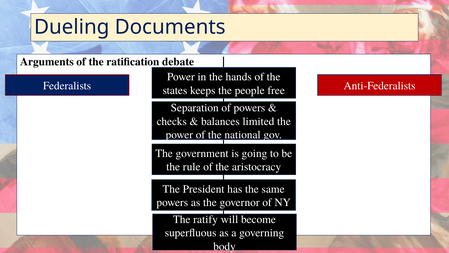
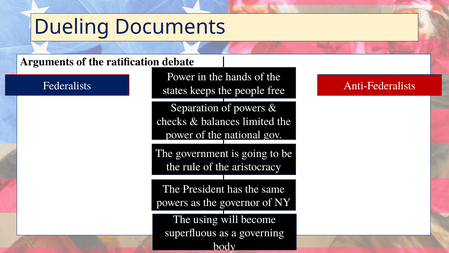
ratify: ratify -> using (206, 219)
